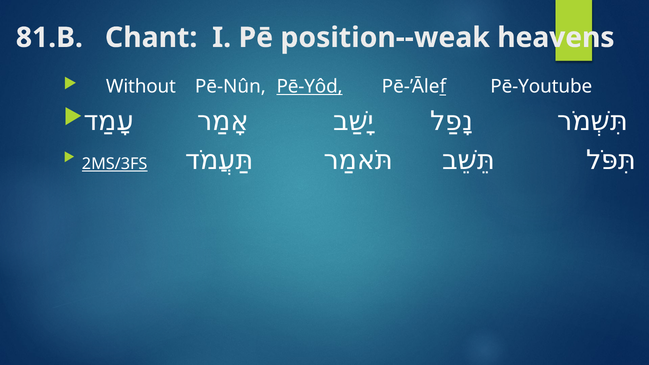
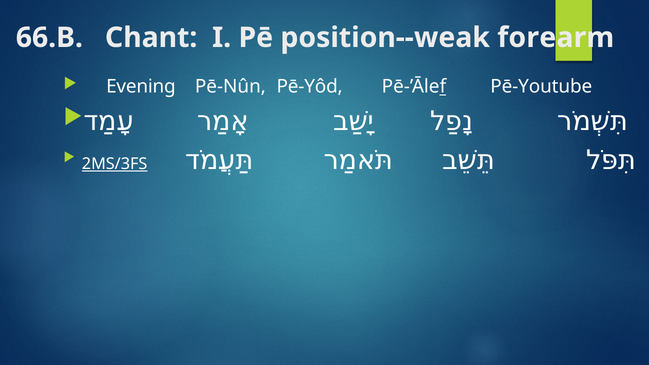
81.B: 81.B -> 66.B (49, 38)
heavens: heavens -> forearm (556, 38)
Without: Without -> Evening (141, 86)
Pē-Yôd underline: present -> none (310, 86)
